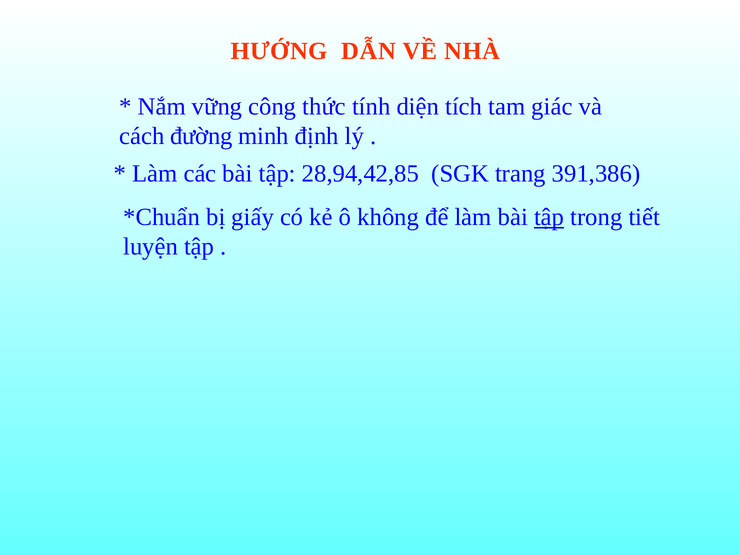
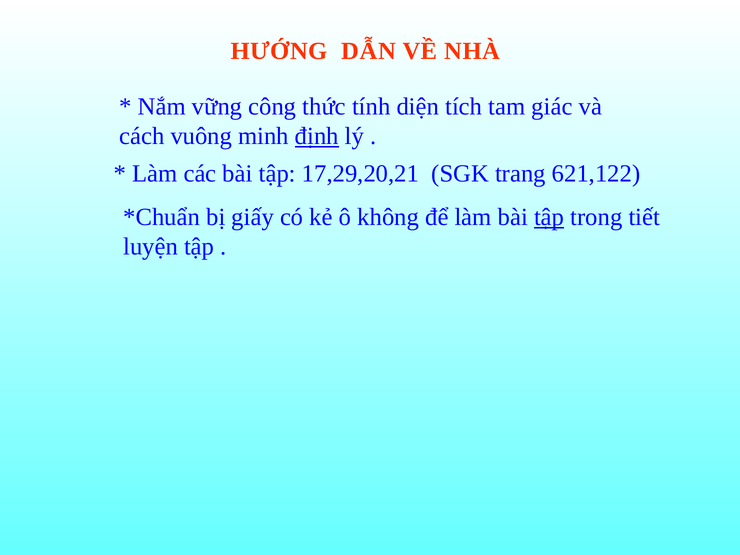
đường: đường -> vuông (201, 136)
định underline: none -> present (317, 136)
28,94,42,85: 28,94,42,85 -> 17,29,20,21 (361, 174)
391,386: 391,386 -> 621,122 (596, 174)
